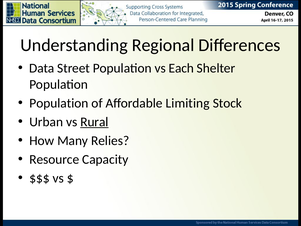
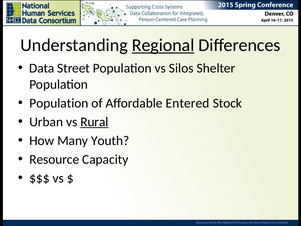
Regional underline: none -> present (163, 45)
Each: Each -> Silos (181, 68)
Limiting: Limiting -> Entered (188, 103)
Relies: Relies -> Youth (110, 140)
